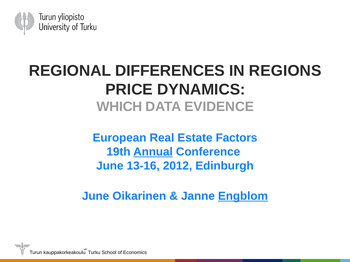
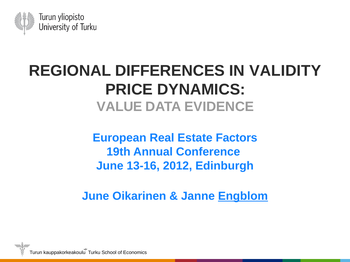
REGIONS: REGIONS -> VALIDITY (285, 71)
WHICH: WHICH -> VALUE (120, 107)
Annual underline: present -> none (153, 152)
